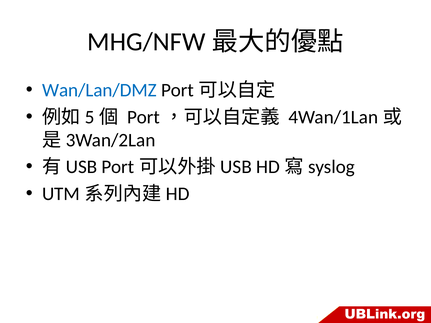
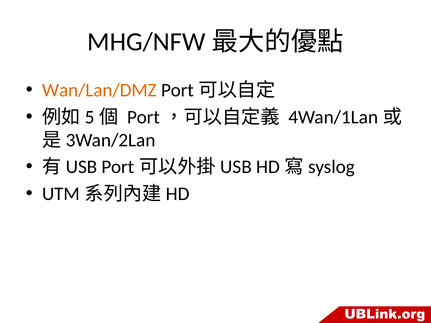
Wan/Lan/DMZ colour: blue -> orange (99, 90)
